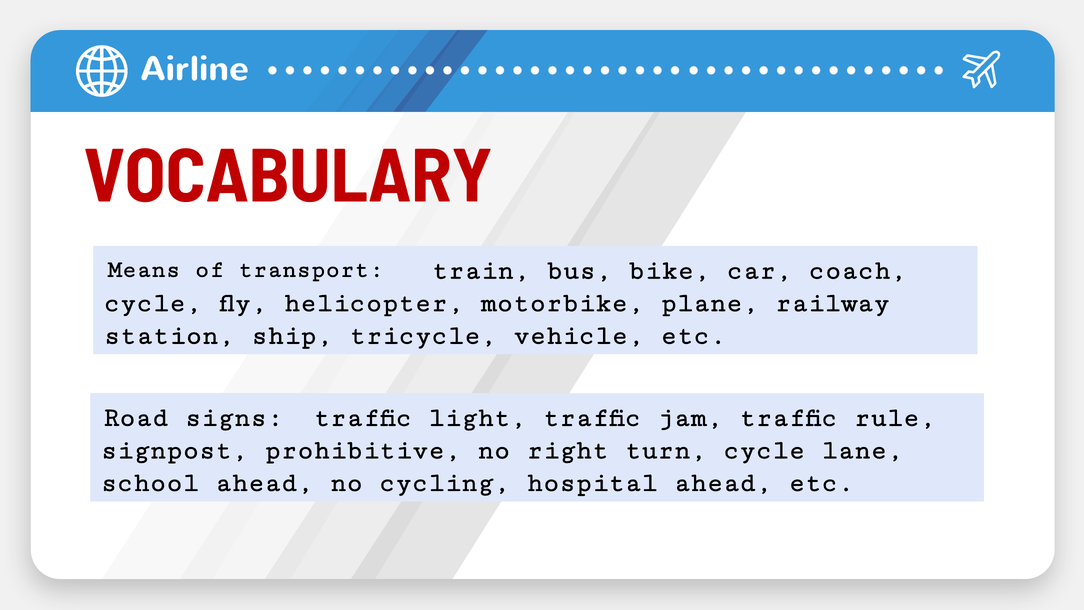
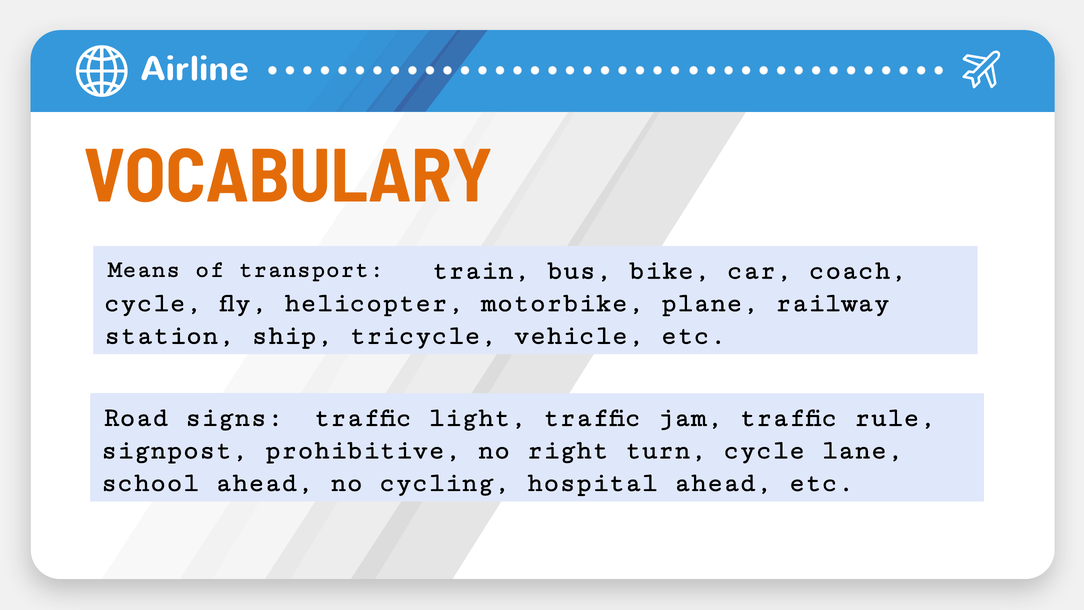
VOCABULARY colour: red -> orange (288, 177)
